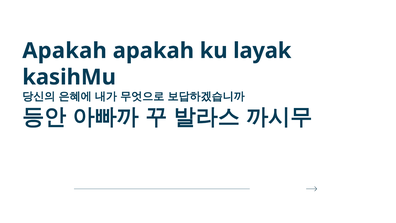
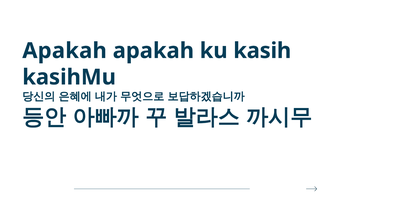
layak: layak -> kasih (262, 51)
